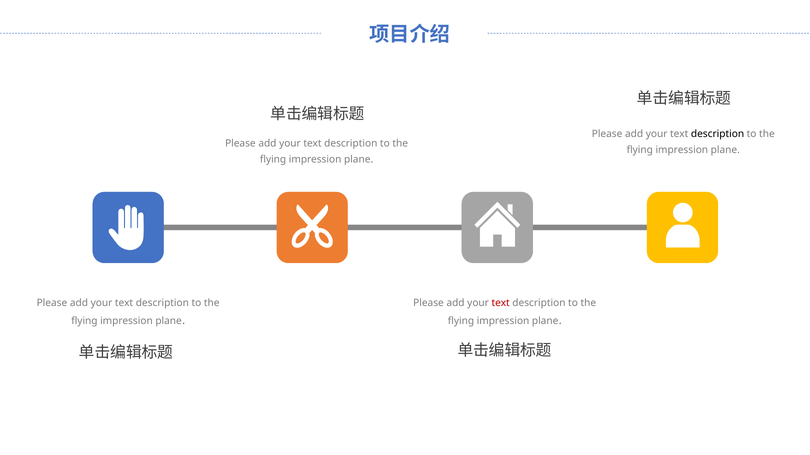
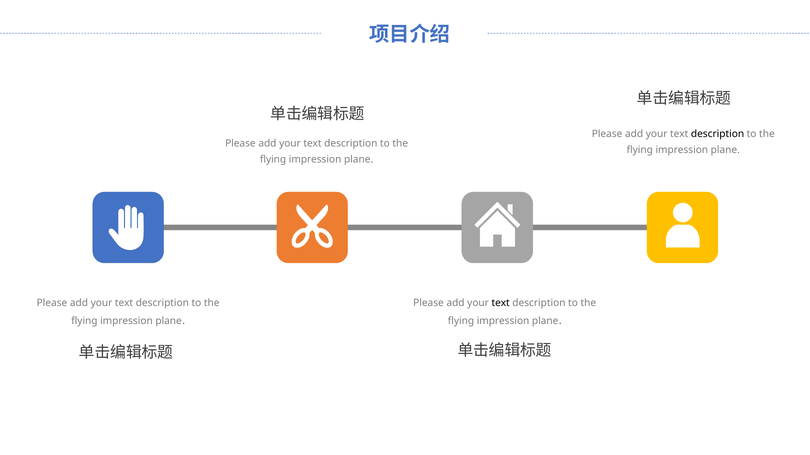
text colour: red -> black (501, 303)
